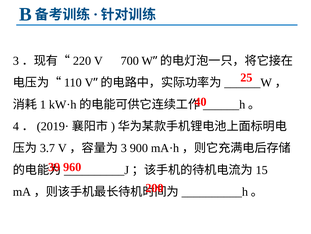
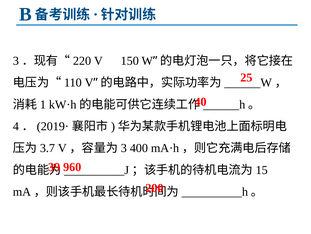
700: 700 -> 150 (130, 61)
900: 900 -> 400 (139, 148)
